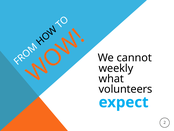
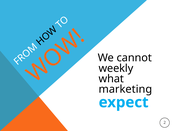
volunteers: volunteers -> marketing (125, 89)
